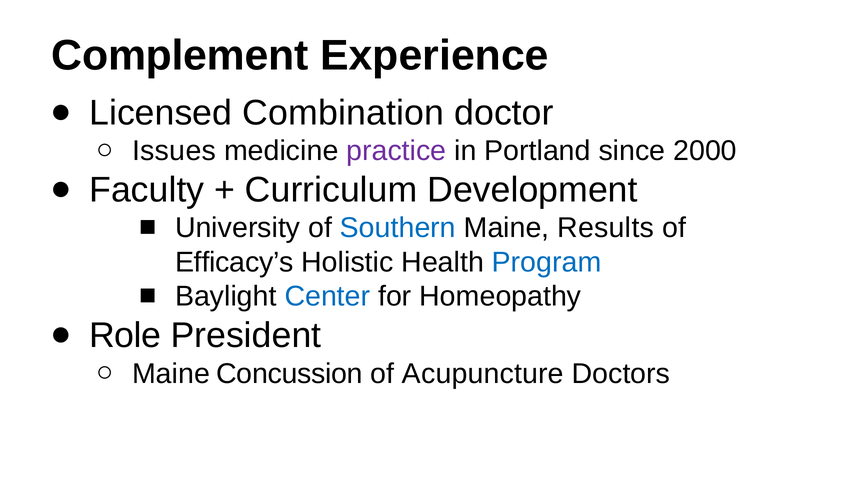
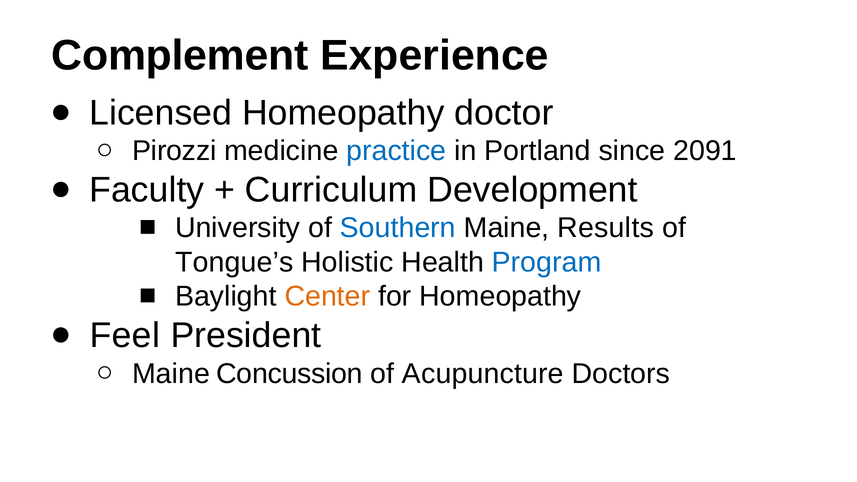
Licensed Combination: Combination -> Homeopathy (343, 113)
Issues: Issues -> Pirozzi (174, 151)
practice colour: purple -> blue (396, 151)
2000: 2000 -> 2091 (705, 151)
Efficacy’s: Efficacy’s -> Tongue’s (234, 262)
Center colour: blue -> orange (327, 297)
Role: Role -> Feel (125, 336)
